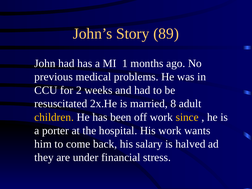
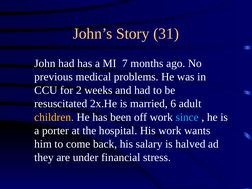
89: 89 -> 31 (166, 34)
1: 1 -> 7 (125, 63)
8: 8 -> 6 (173, 104)
since colour: yellow -> light blue (187, 117)
